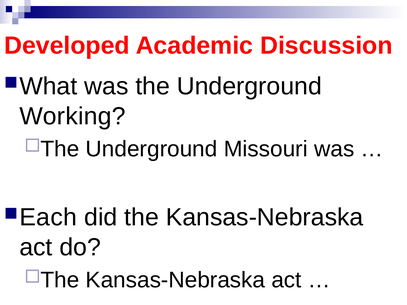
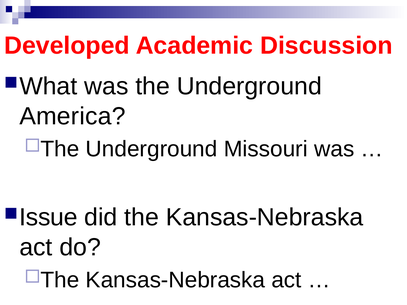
Working: Working -> America (72, 116)
Each: Each -> Issue (48, 218)
